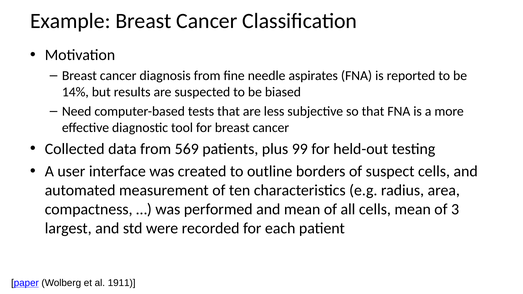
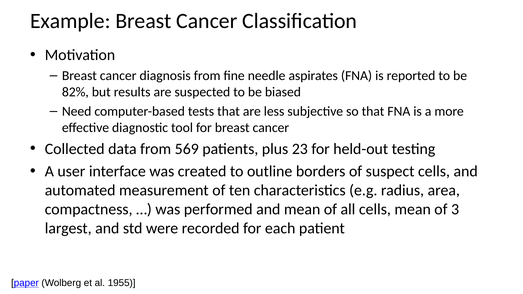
14%: 14% -> 82% (75, 92)
99: 99 -> 23 (300, 149)
1911: 1911 -> 1955 (122, 283)
